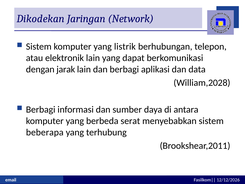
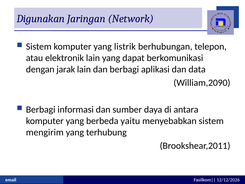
Dikodekan: Dikodekan -> Digunakan (41, 19)
William,2028: William,2028 -> William,2090 (202, 83)
serat: serat -> yaitu (130, 121)
beberapa: beberapa -> mengirim (45, 132)
